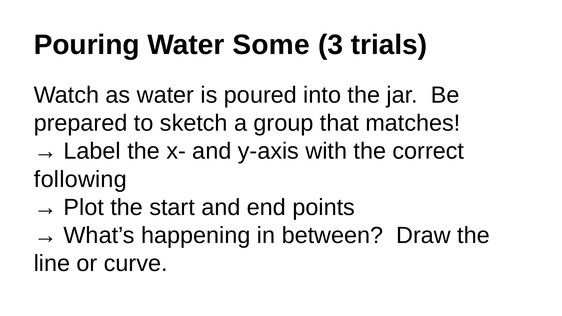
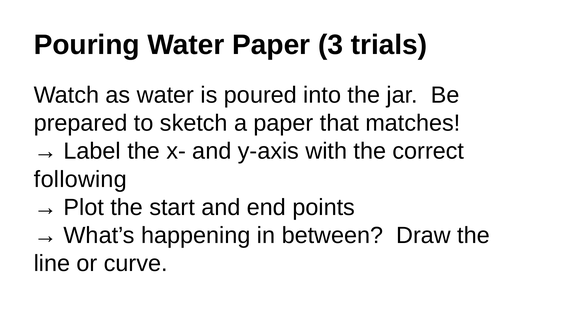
Water Some: Some -> Paper (271, 45)
a group: group -> paper (284, 123)
